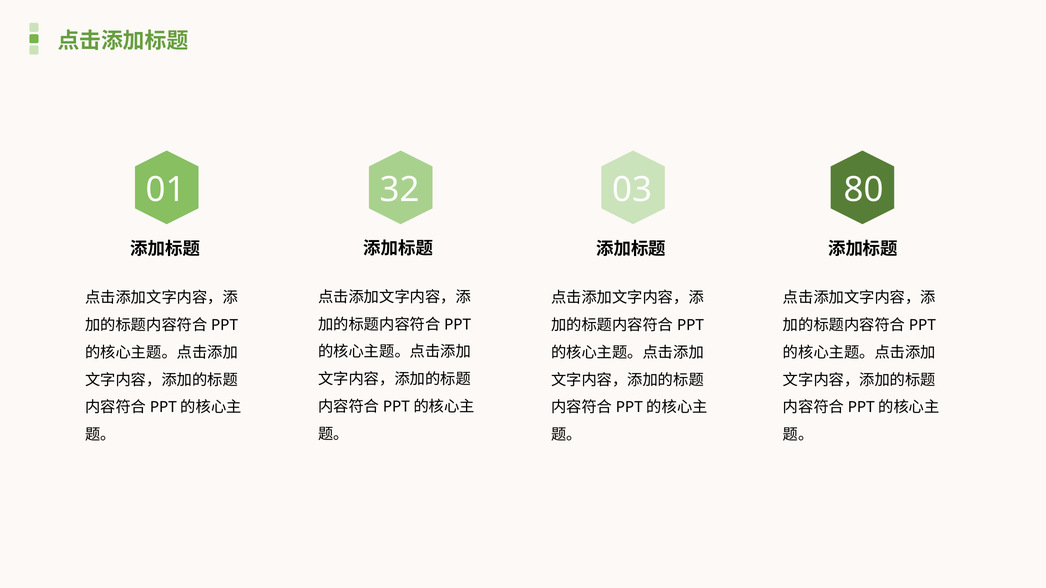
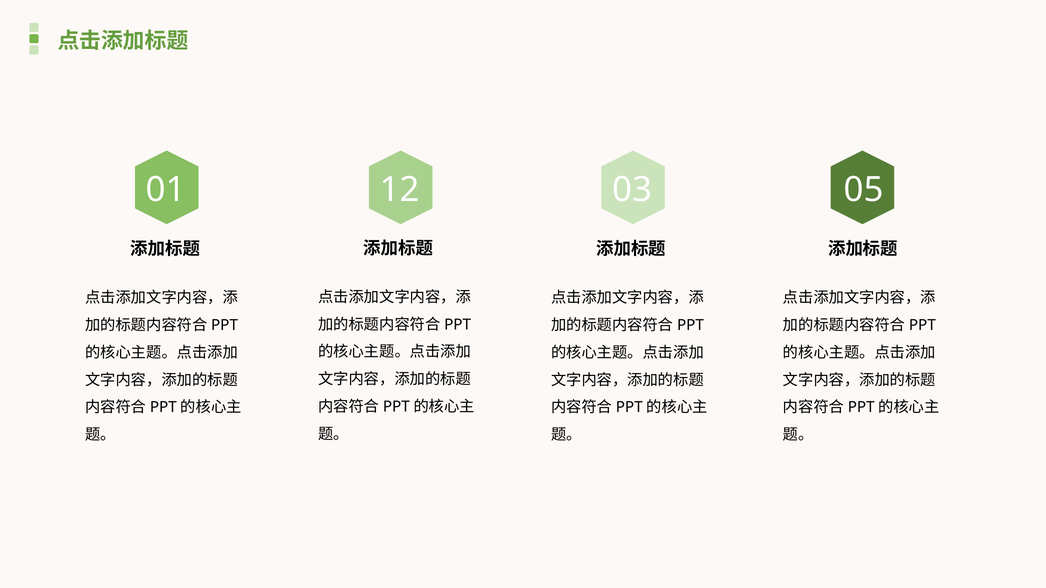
32: 32 -> 12 (400, 190)
80: 80 -> 05 (864, 190)
